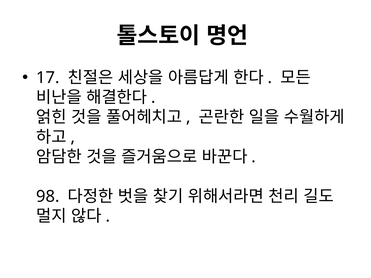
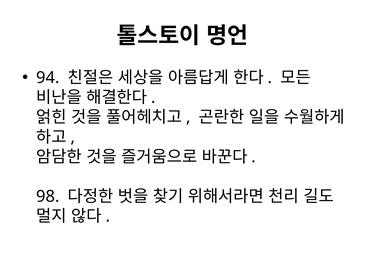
17: 17 -> 94 (48, 78)
